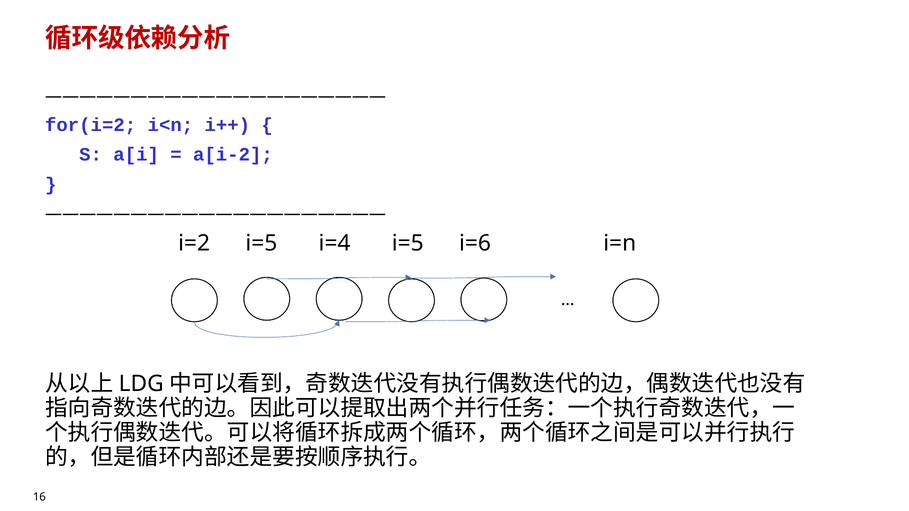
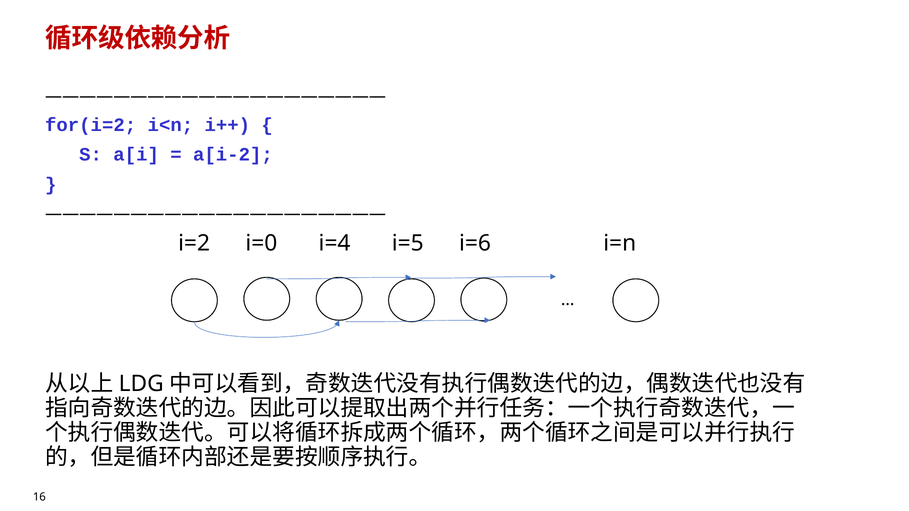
i=2 i=5: i=5 -> i=0 (261, 243)
